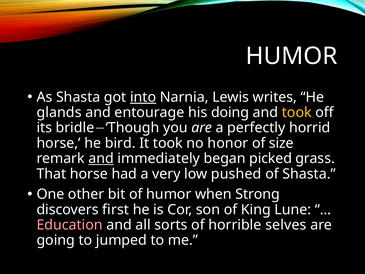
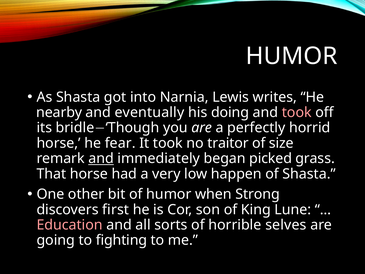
into underline: present -> none (143, 97)
glands: glands -> nearby (59, 112)
entourage: entourage -> eventually (149, 112)
took colour: yellow -> pink (297, 112)
bird: bird -> fear (120, 143)
honor: honor -> traitor (228, 143)
pushed: pushed -> happen (236, 174)
jumped: jumped -> fighting (121, 240)
